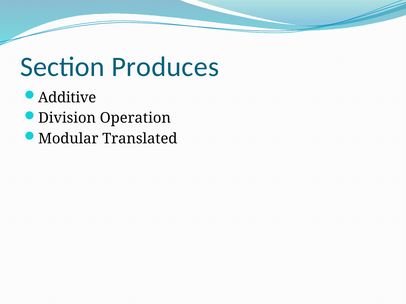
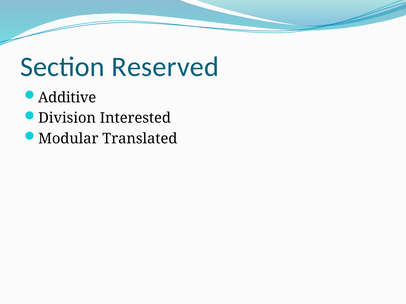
Produces: Produces -> Reserved (165, 67)
Operation: Operation -> Interested (135, 118)
